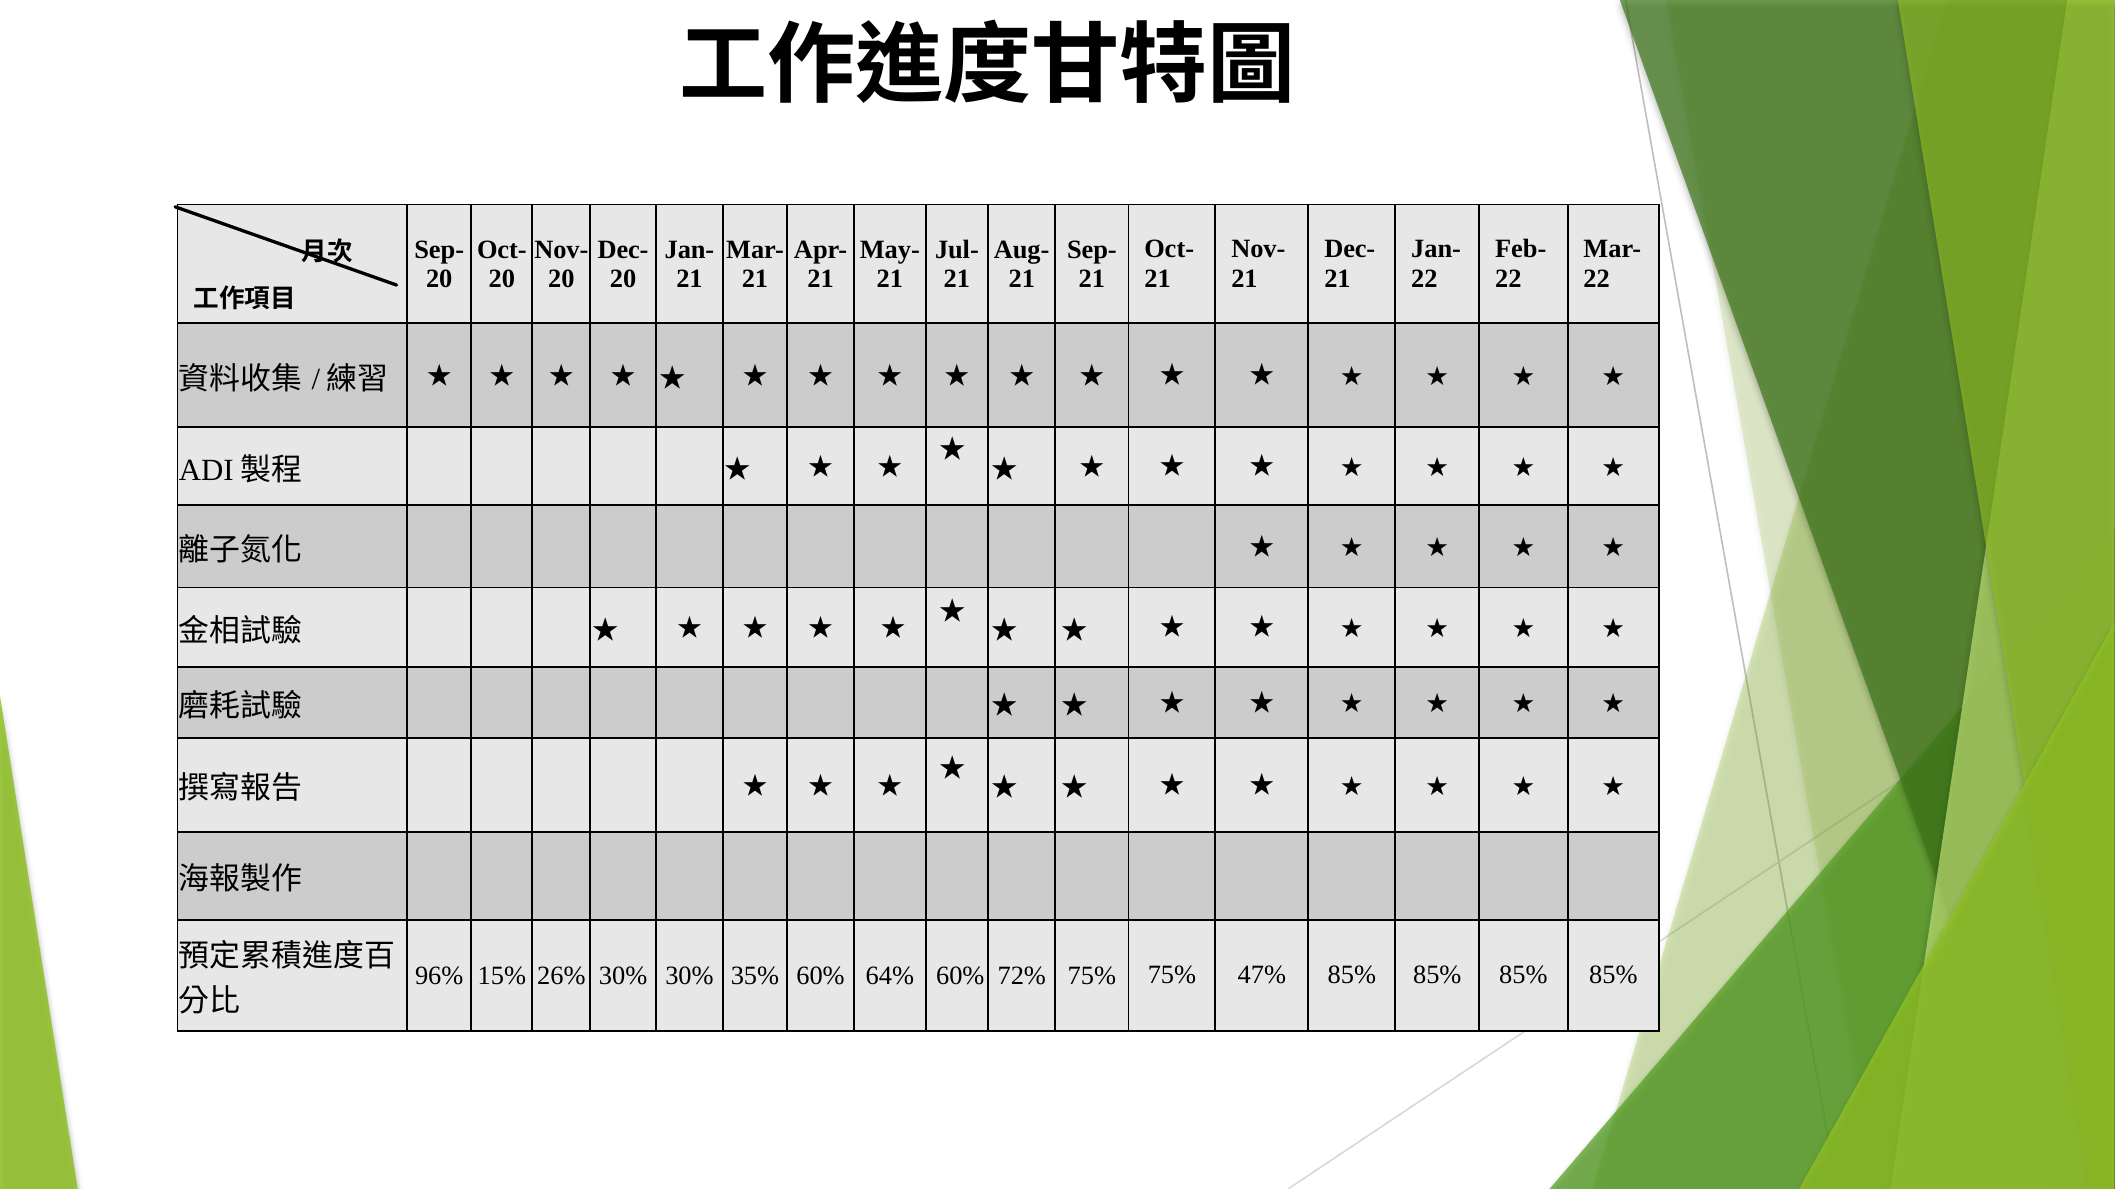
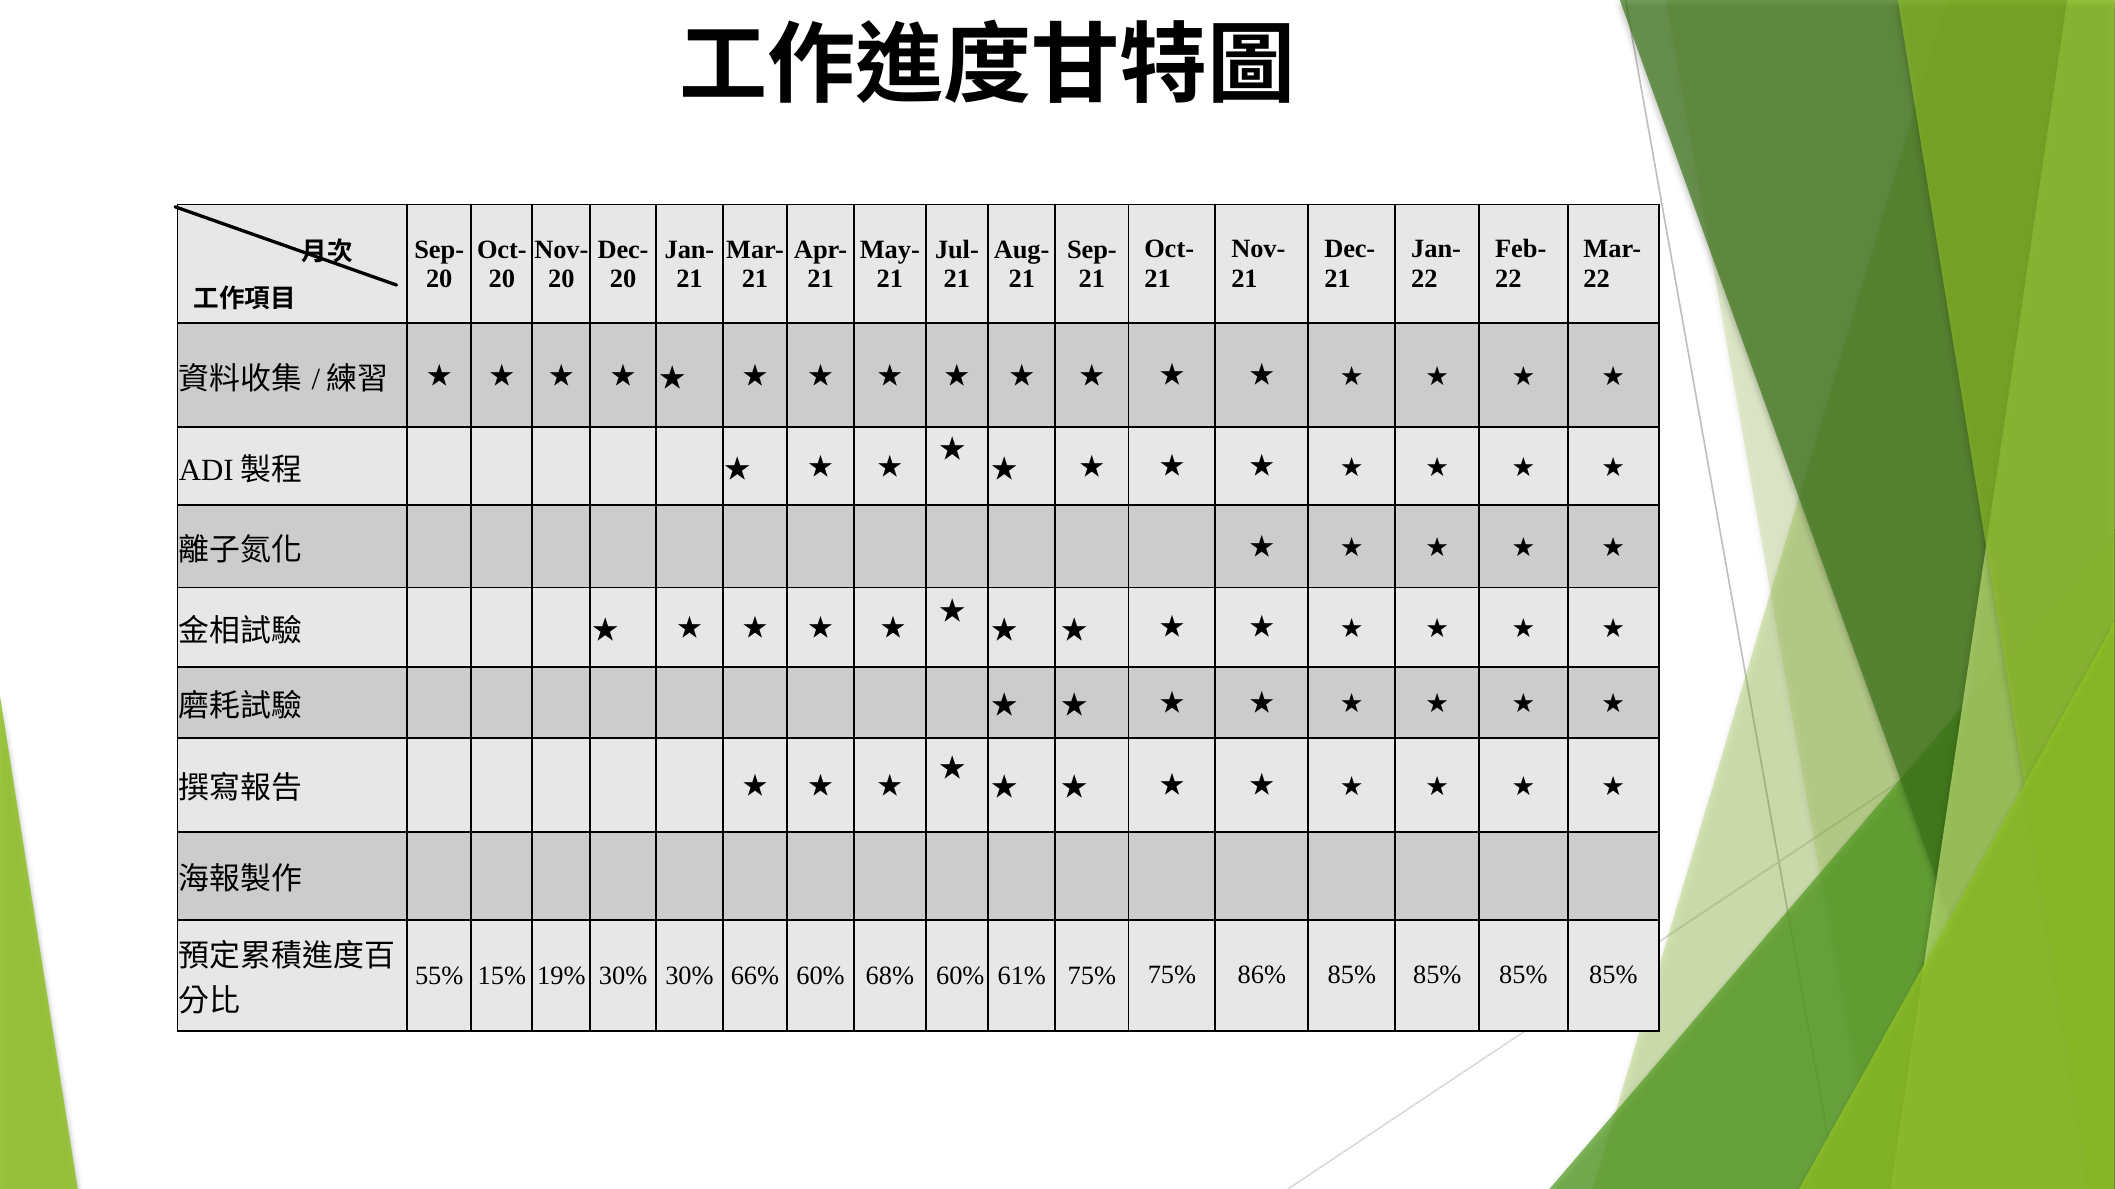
96%: 96% -> 55% (439, 976)
26%: 26% -> 19% (561, 976)
35%: 35% -> 66% (755, 976)
64%: 64% -> 68% (890, 976)
72%: 72% -> 61% (1022, 976)
47%: 47% -> 86% (1262, 976)
